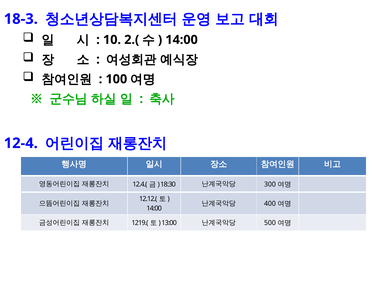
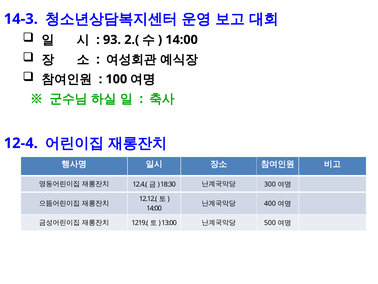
18-3: 18-3 -> 14-3 (21, 19)
10: 10 -> 93 (112, 40)
